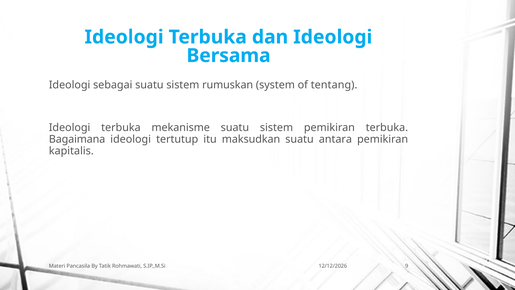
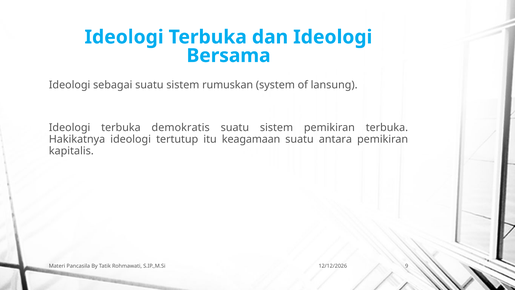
tentang: tentang -> lansung (334, 85)
mekanisme: mekanisme -> demokratis (181, 127)
Bagaimana: Bagaimana -> Hakikatnya (77, 139)
maksudkan: maksudkan -> keagamaan (251, 139)
